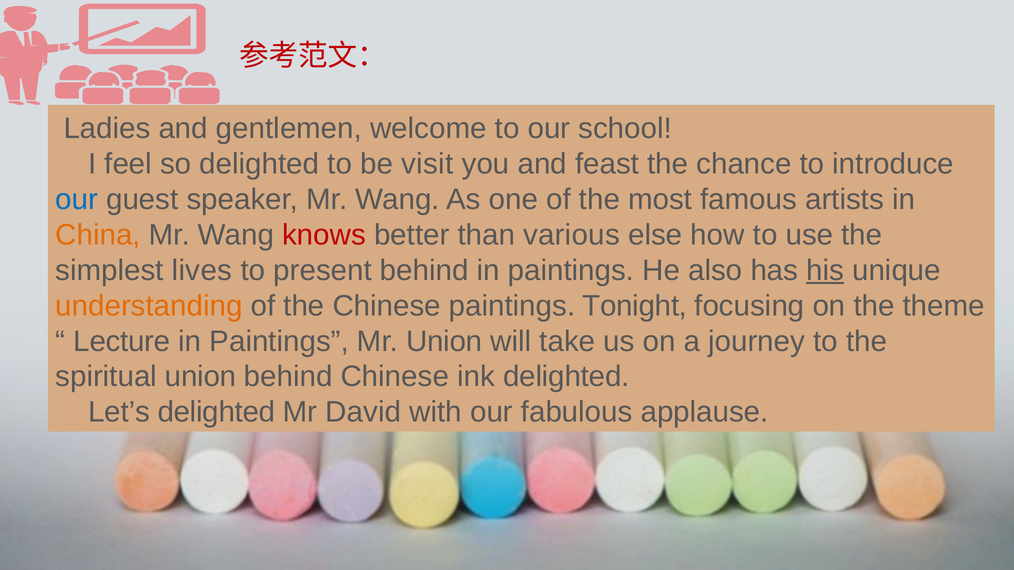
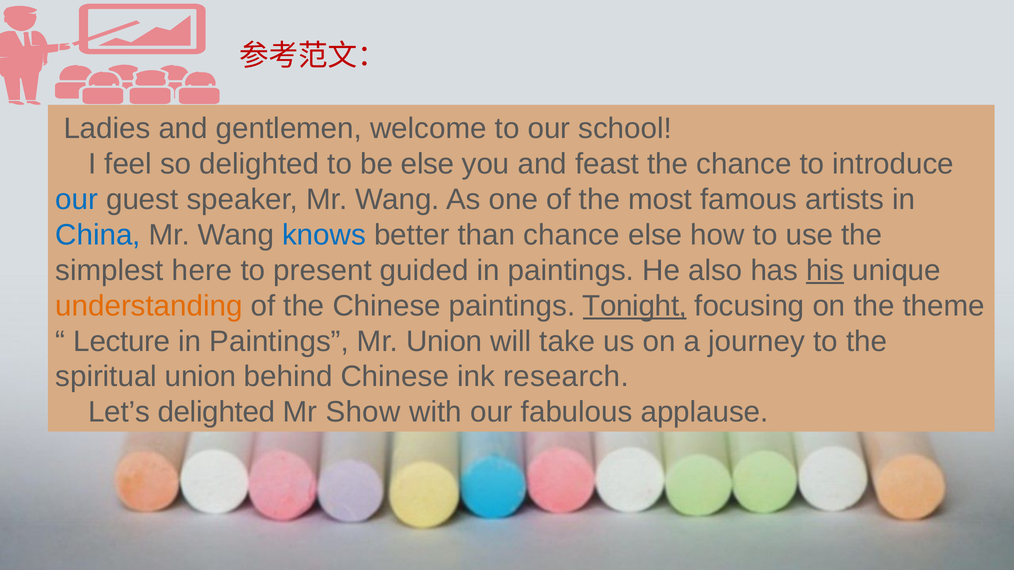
be visit: visit -> else (428, 164)
China colour: orange -> blue (98, 235)
knows colour: red -> blue (324, 235)
than various: various -> chance (572, 235)
lives: lives -> here (202, 270)
present behind: behind -> guided (424, 270)
Tonight underline: none -> present (635, 306)
ink delighted: delighted -> research (566, 377)
David: David -> Show (363, 412)
